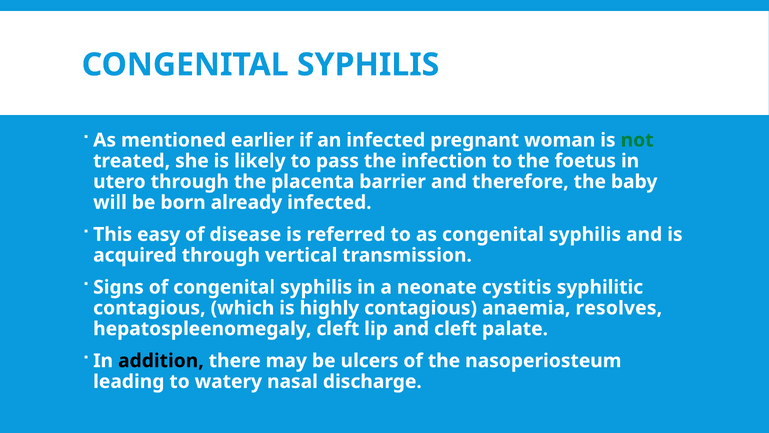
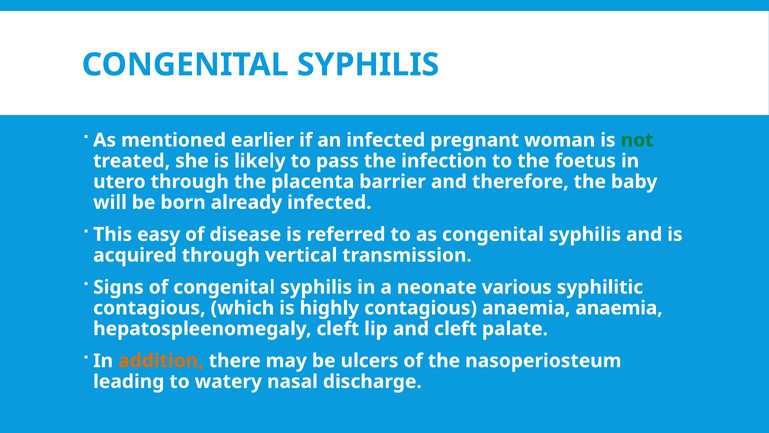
cystitis: cystitis -> various (517, 287)
anaemia resolves: resolves -> anaemia (619, 308)
addition colour: black -> orange (161, 360)
